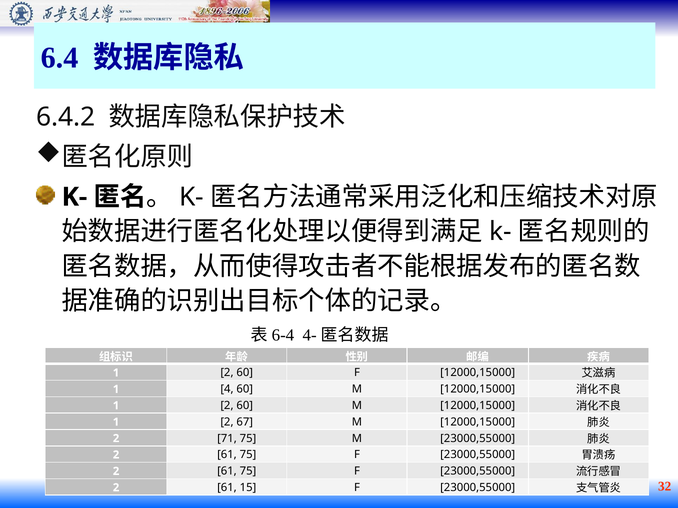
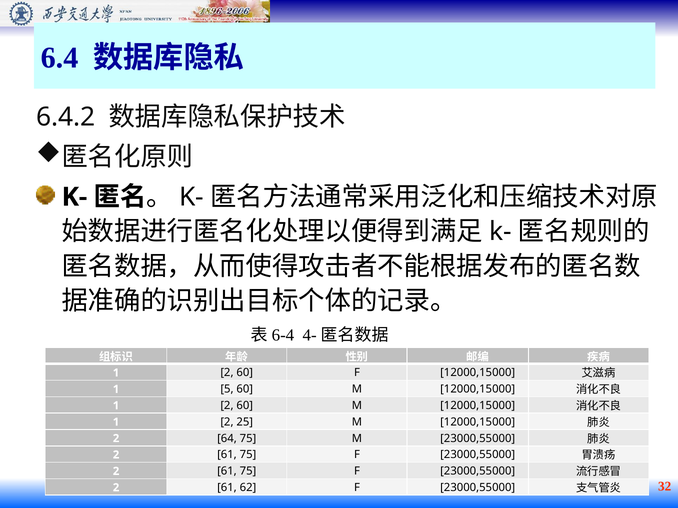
4: 4 -> 5 (227, 390)
67: 67 -> 25 (245, 422)
71: 71 -> 64 (227, 439)
15: 15 -> 62 (248, 488)
